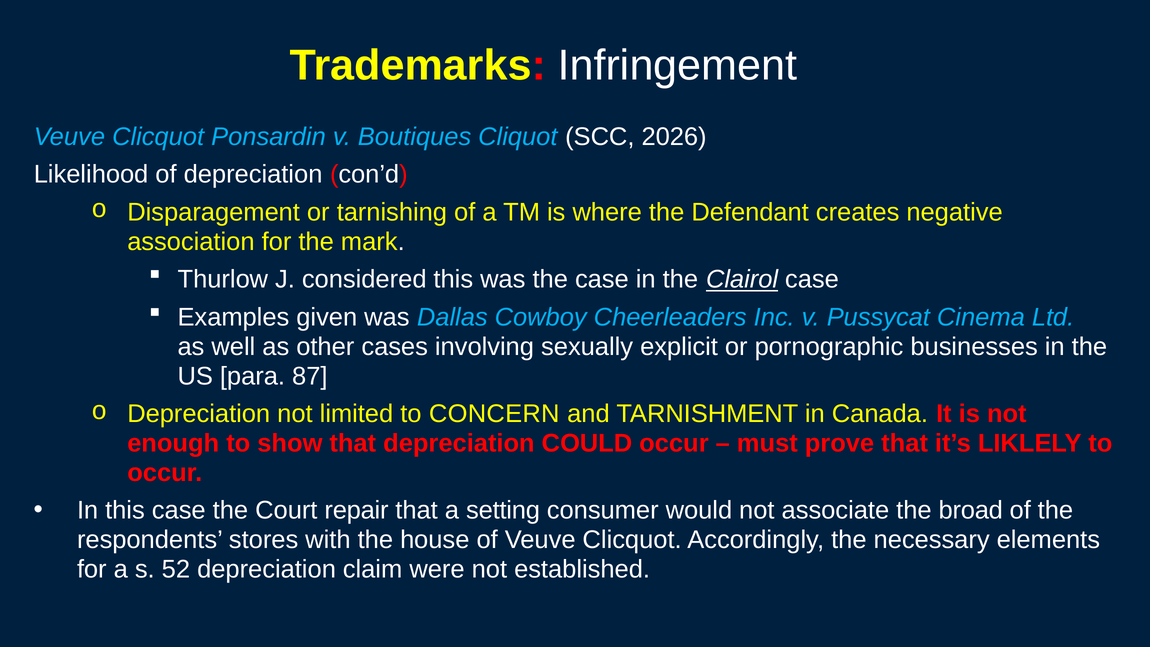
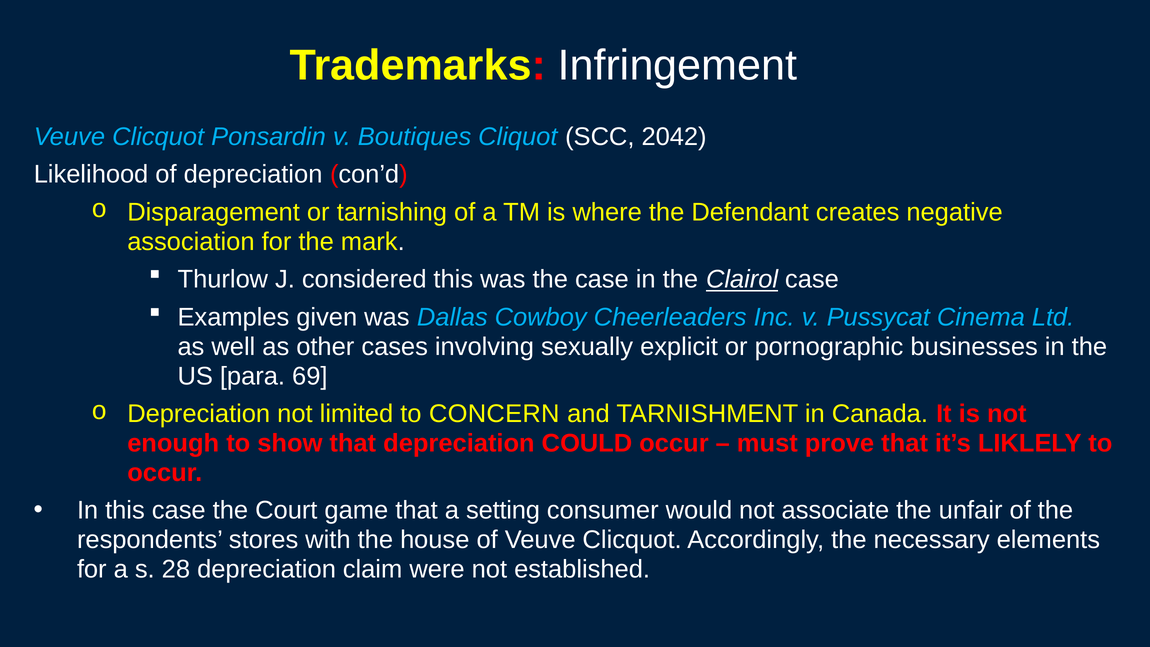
2026: 2026 -> 2042 (674, 137)
87: 87 -> 69 (310, 376)
repair: repair -> game (356, 510)
broad: broad -> unfair (971, 510)
52: 52 -> 28 (176, 569)
